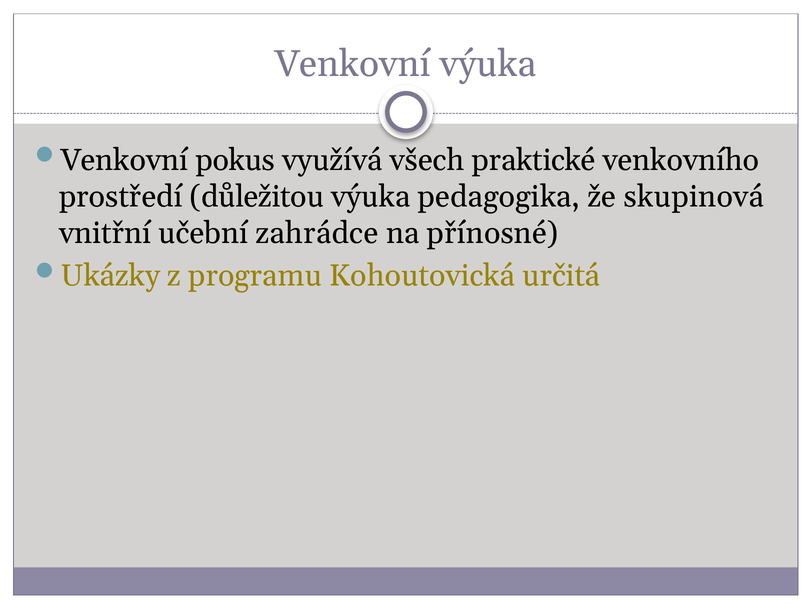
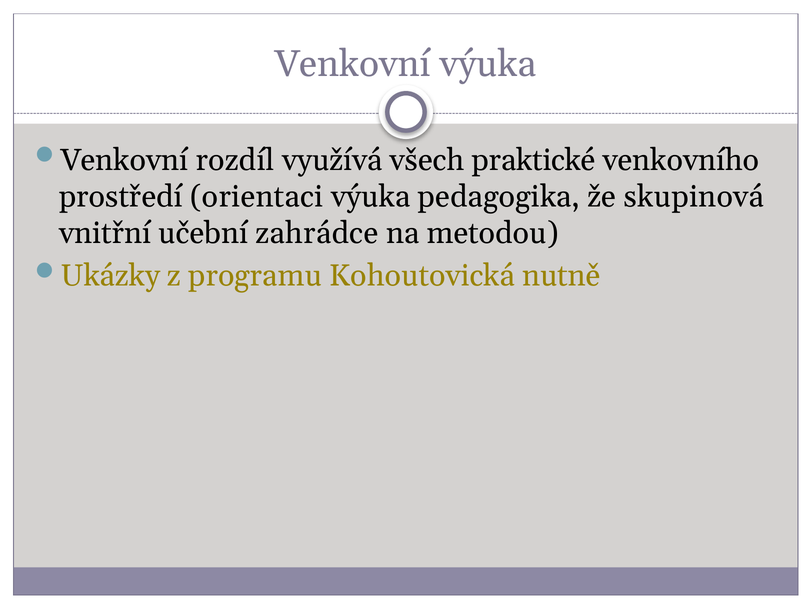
pokus: pokus -> rozdíl (235, 160)
důležitou: důležitou -> orientaci (257, 197)
přínosné: přínosné -> metodou (493, 233)
určitá: určitá -> nutně (561, 276)
